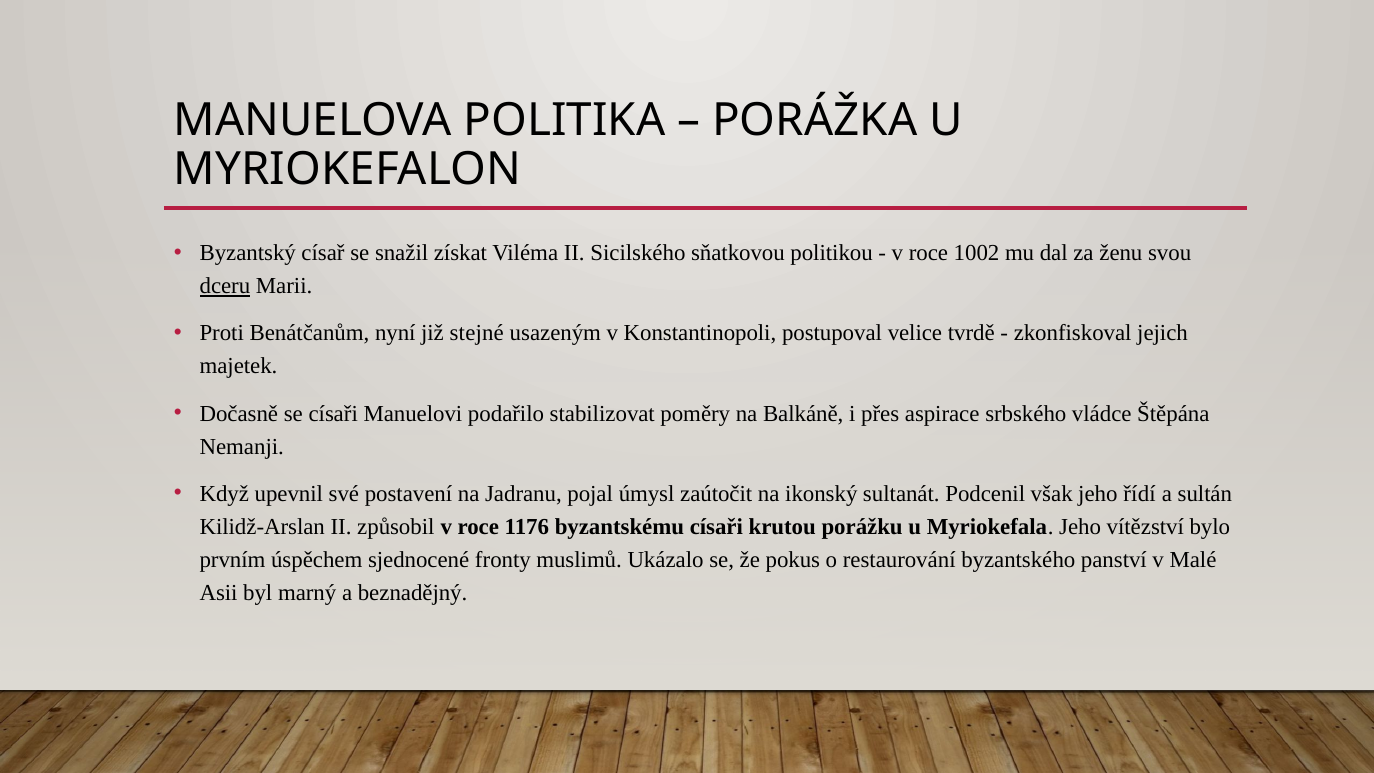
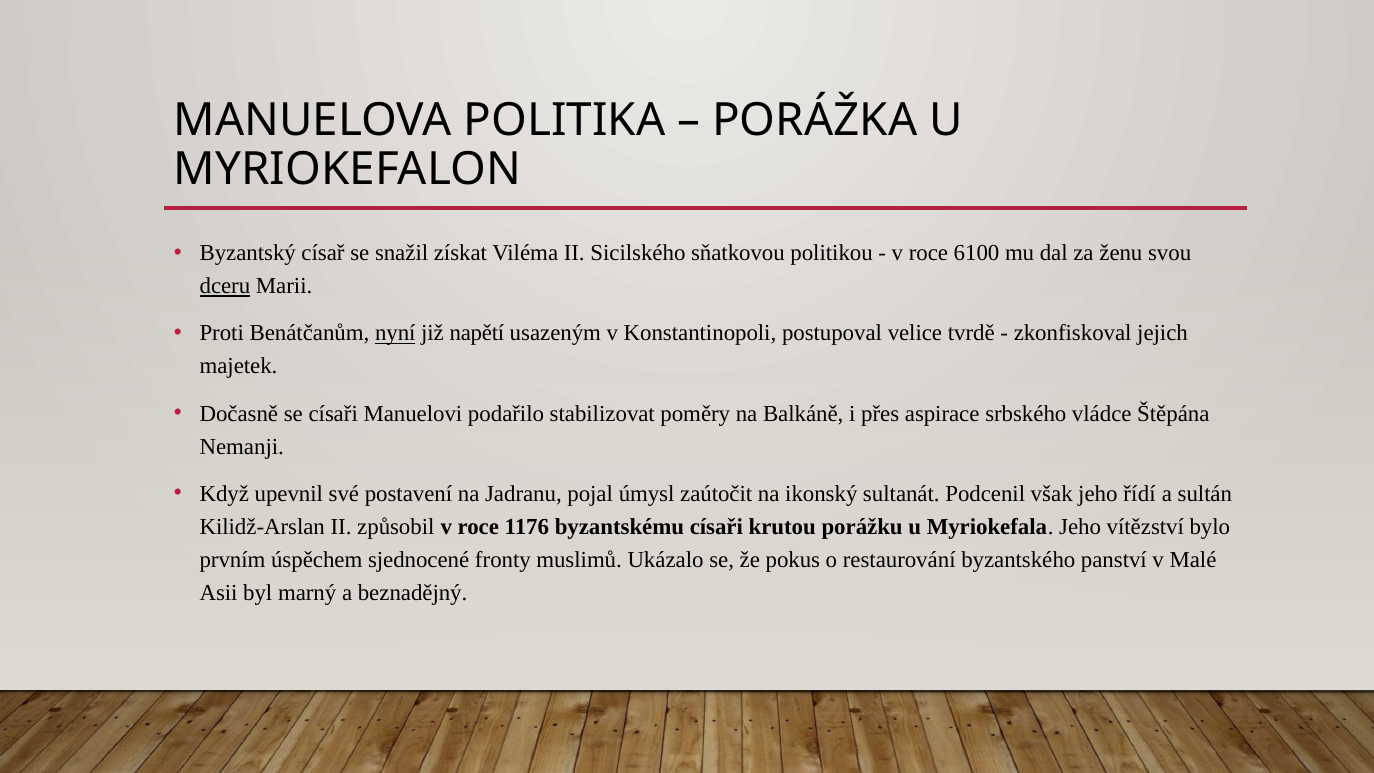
1002: 1002 -> 6100 (977, 253)
nyní underline: none -> present (395, 333)
stejné: stejné -> napětí (477, 333)
